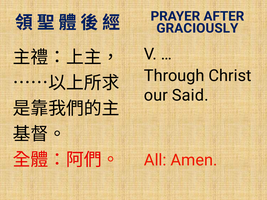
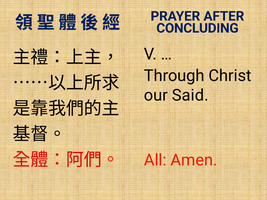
GRACIOUSLY: GRACIOUSLY -> CONCLUDING (197, 28)
